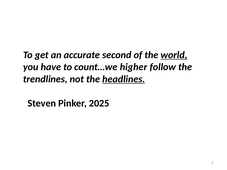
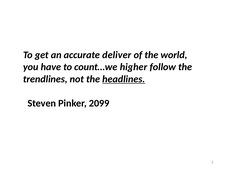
second: second -> deliver (117, 55)
world underline: present -> none (174, 55)
2025: 2025 -> 2099 (99, 103)
